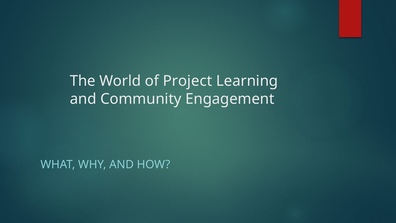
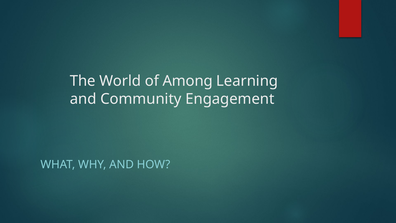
Project: Project -> Among (188, 81)
